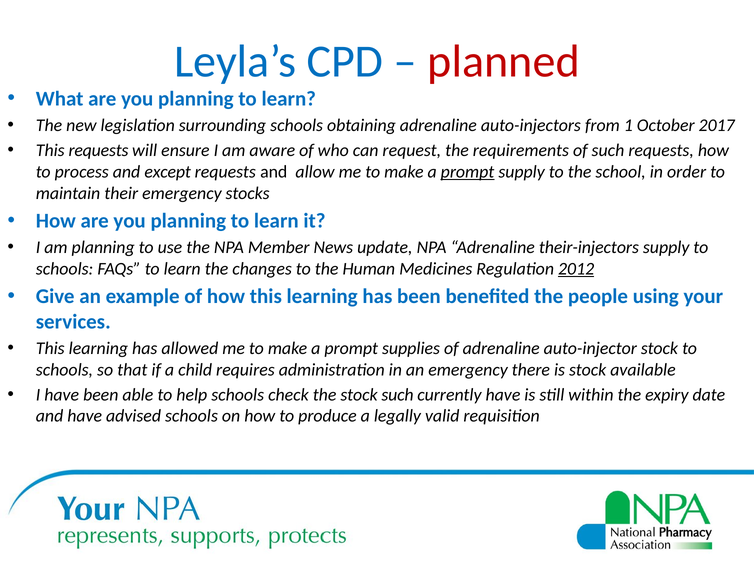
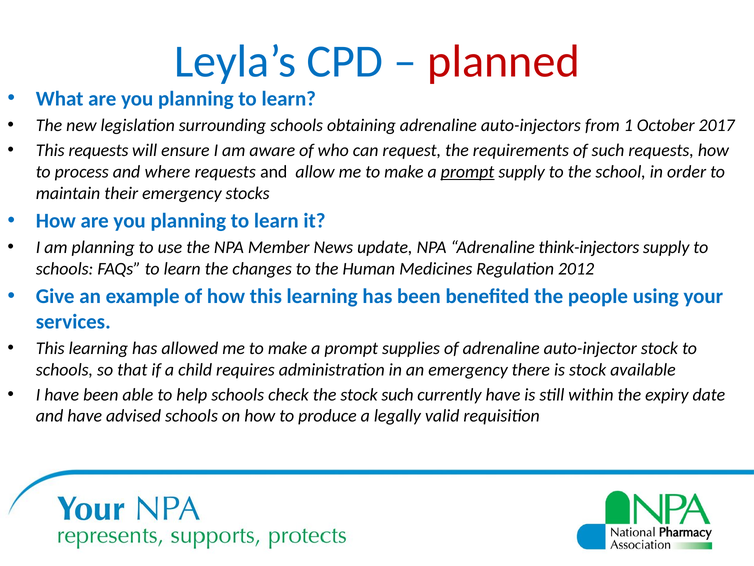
except: except -> where (167, 172)
their-injectors: their-injectors -> think-injectors (589, 247)
2012 underline: present -> none (576, 269)
